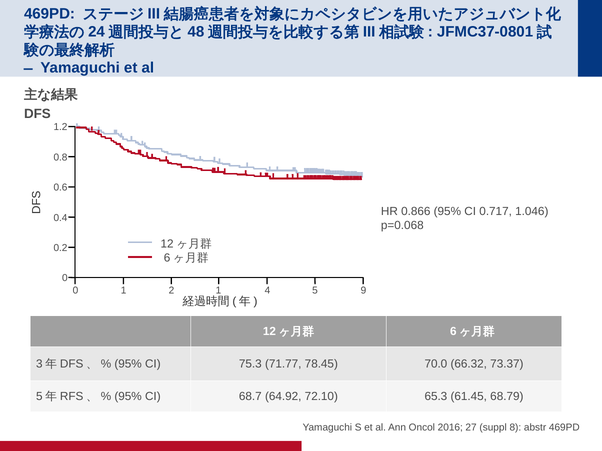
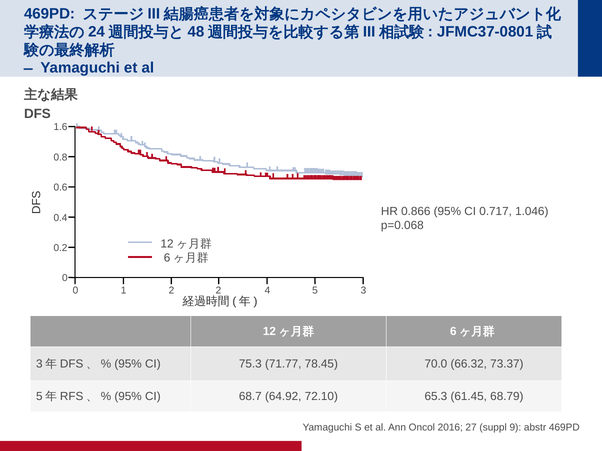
1.2: 1.2 -> 1.6 (60, 127)
2 1: 1 -> 2 (218, 291)
9: 9 -> 3 (363, 291)
8: 8 -> 9 (515, 428)
